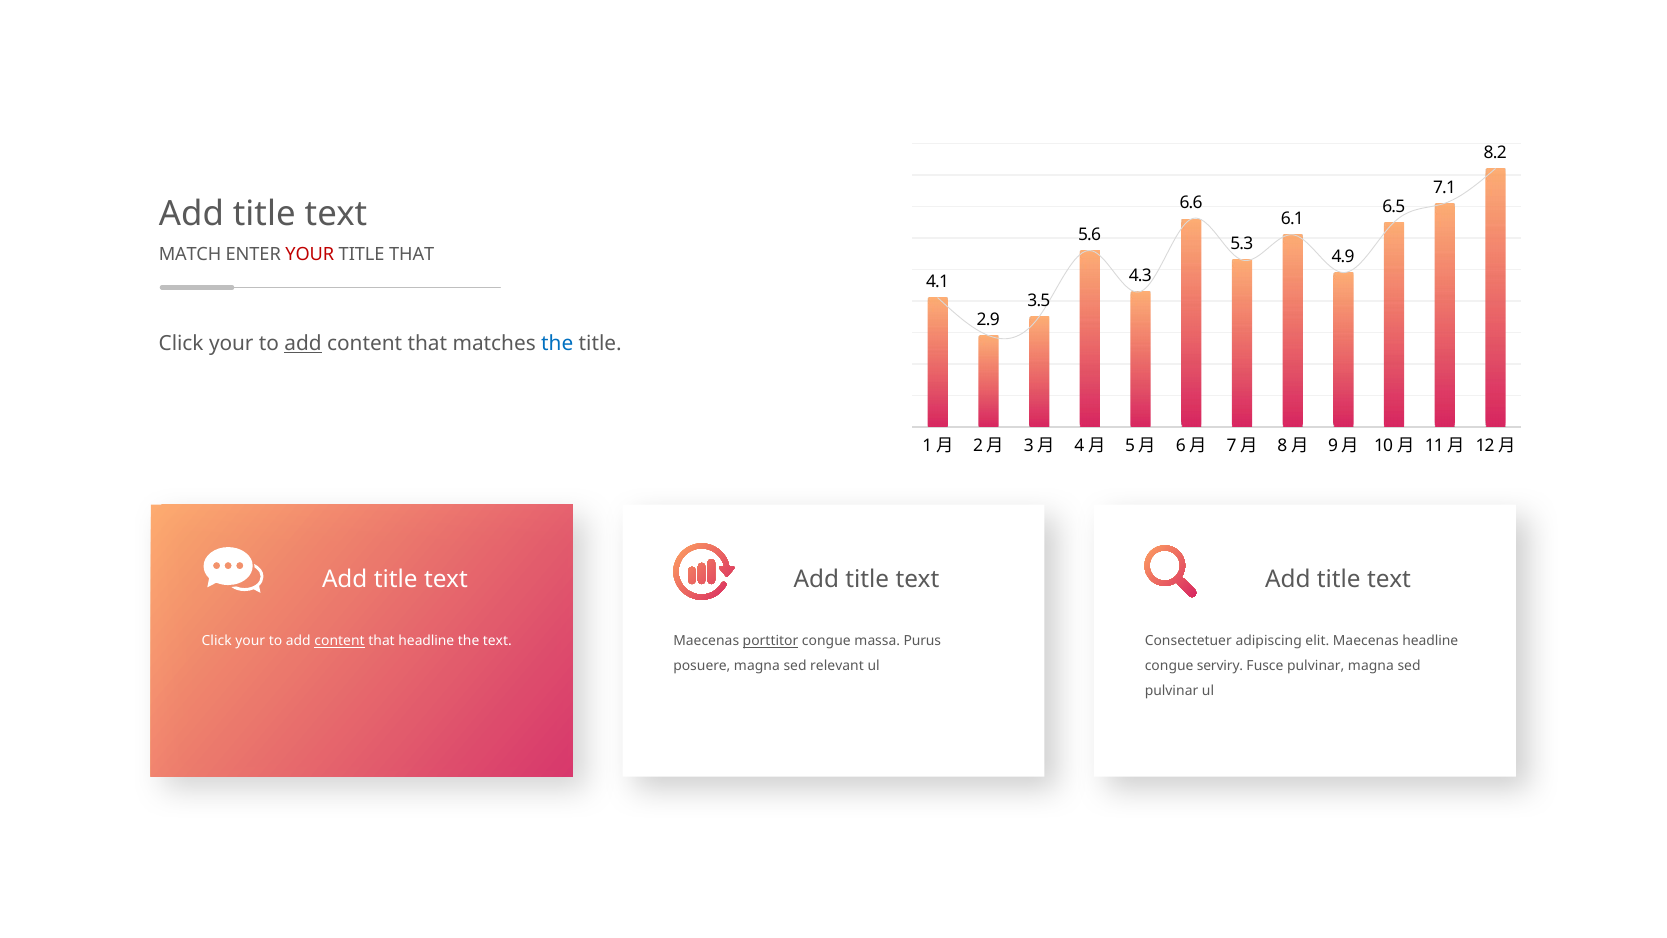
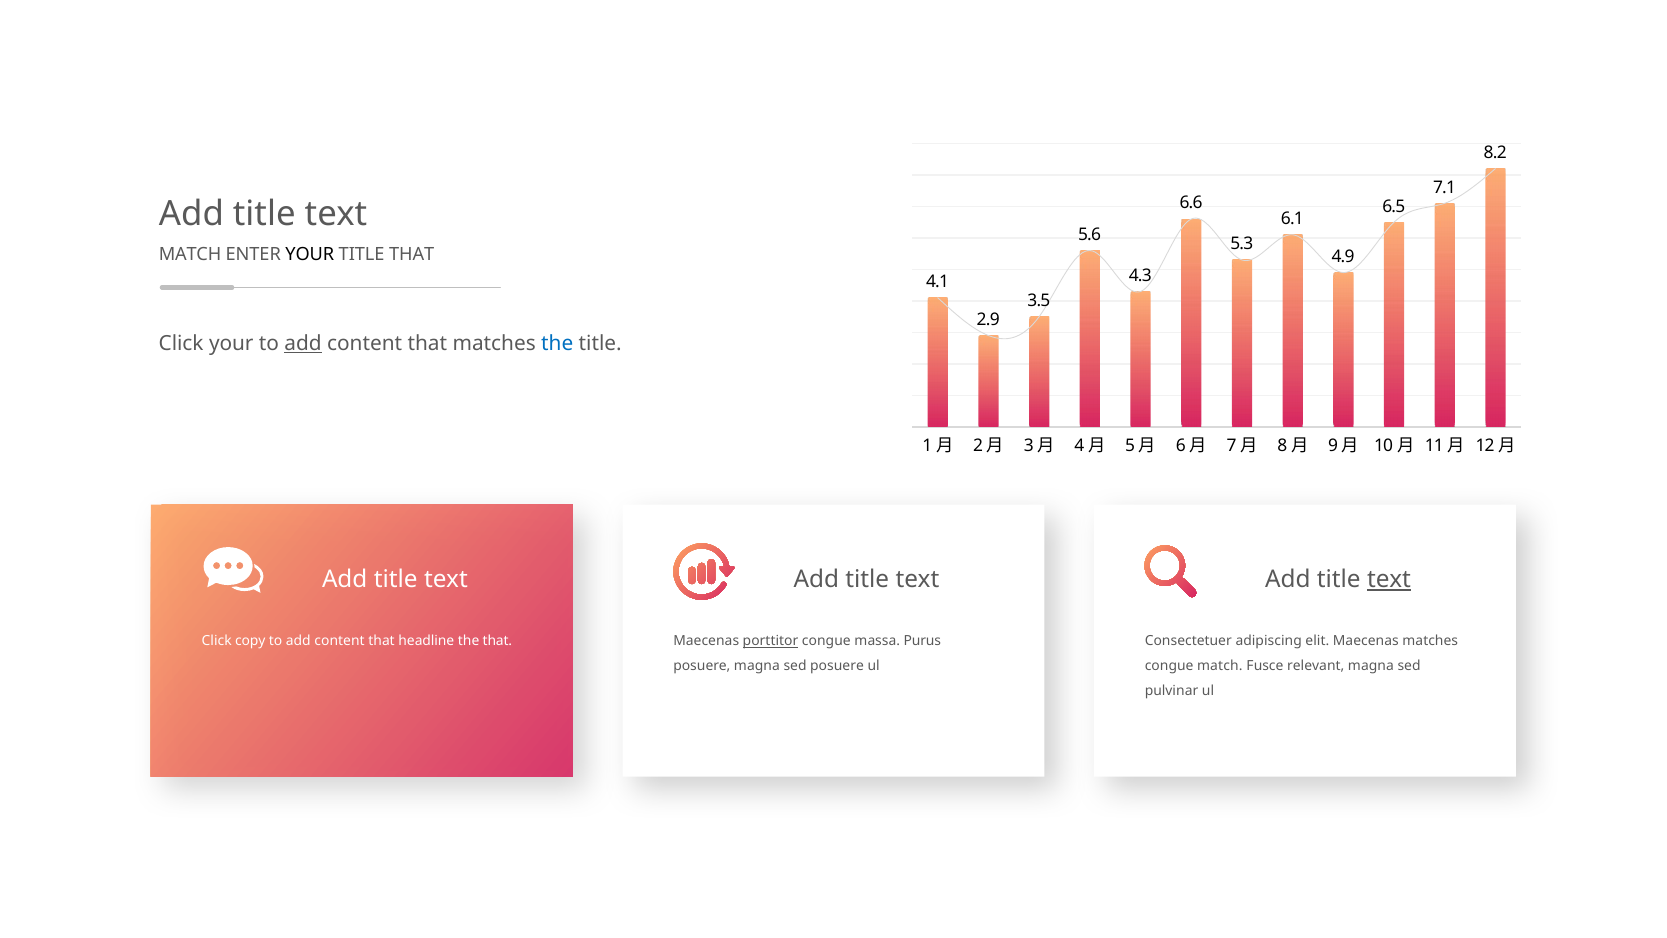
YOUR colour: red -> black (310, 255)
text underline: none -> present (1389, 579)
your: your -> copy (250, 641)
content underline: present -> none (340, 641)
the text: text -> that (497, 641)
Maecenas headline: headline -> matches (1430, 641)
sed relevant: relevant -> posuere (837, 666)
congue serviry: serviry -> match (1220, 666)
Fusce pulvinar: pulvinar -> relevant (1316, 666)
